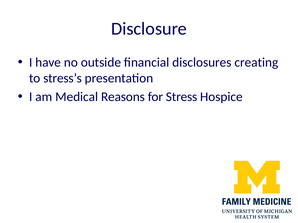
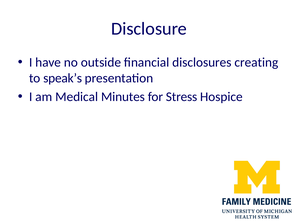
stress’s: stress’s -> speak’s (63, 78)
Reasons: Reasons -> Minutes (123, 97)
